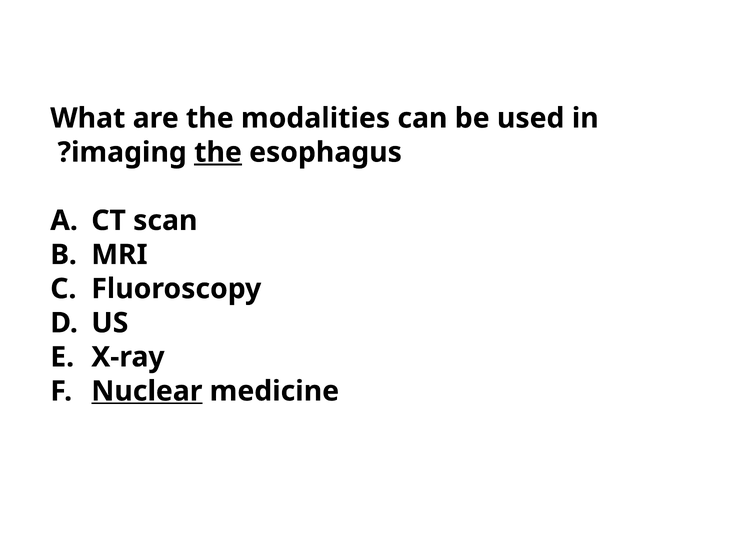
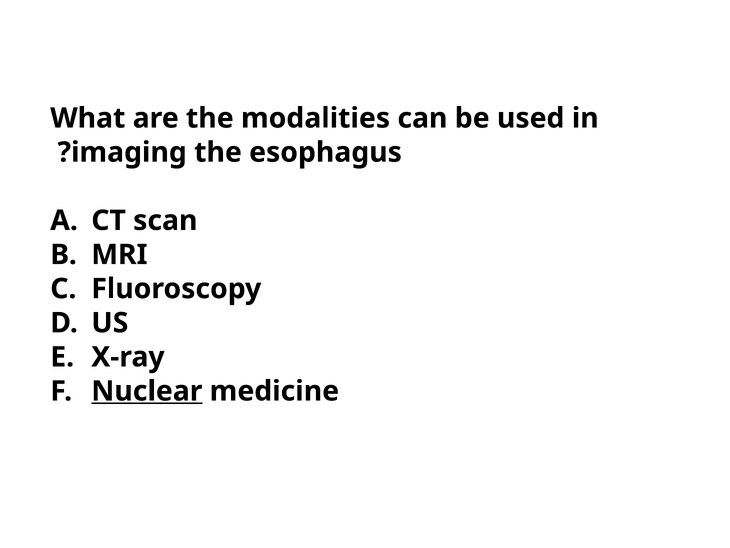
the underline: present -> none (218, 152)
